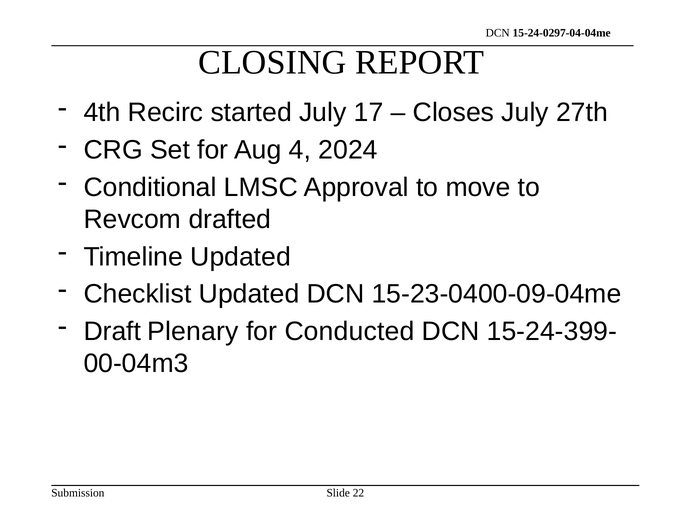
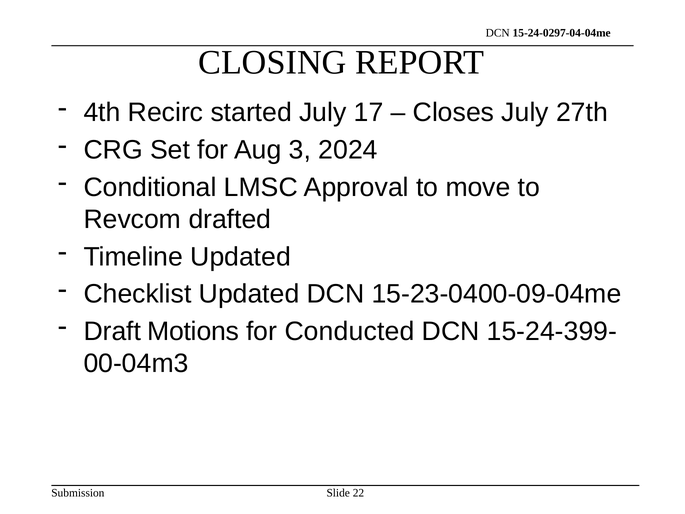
4: 4 -> 3 (300, 150)
Plenary: Plenary -> Motions (193, 331)
